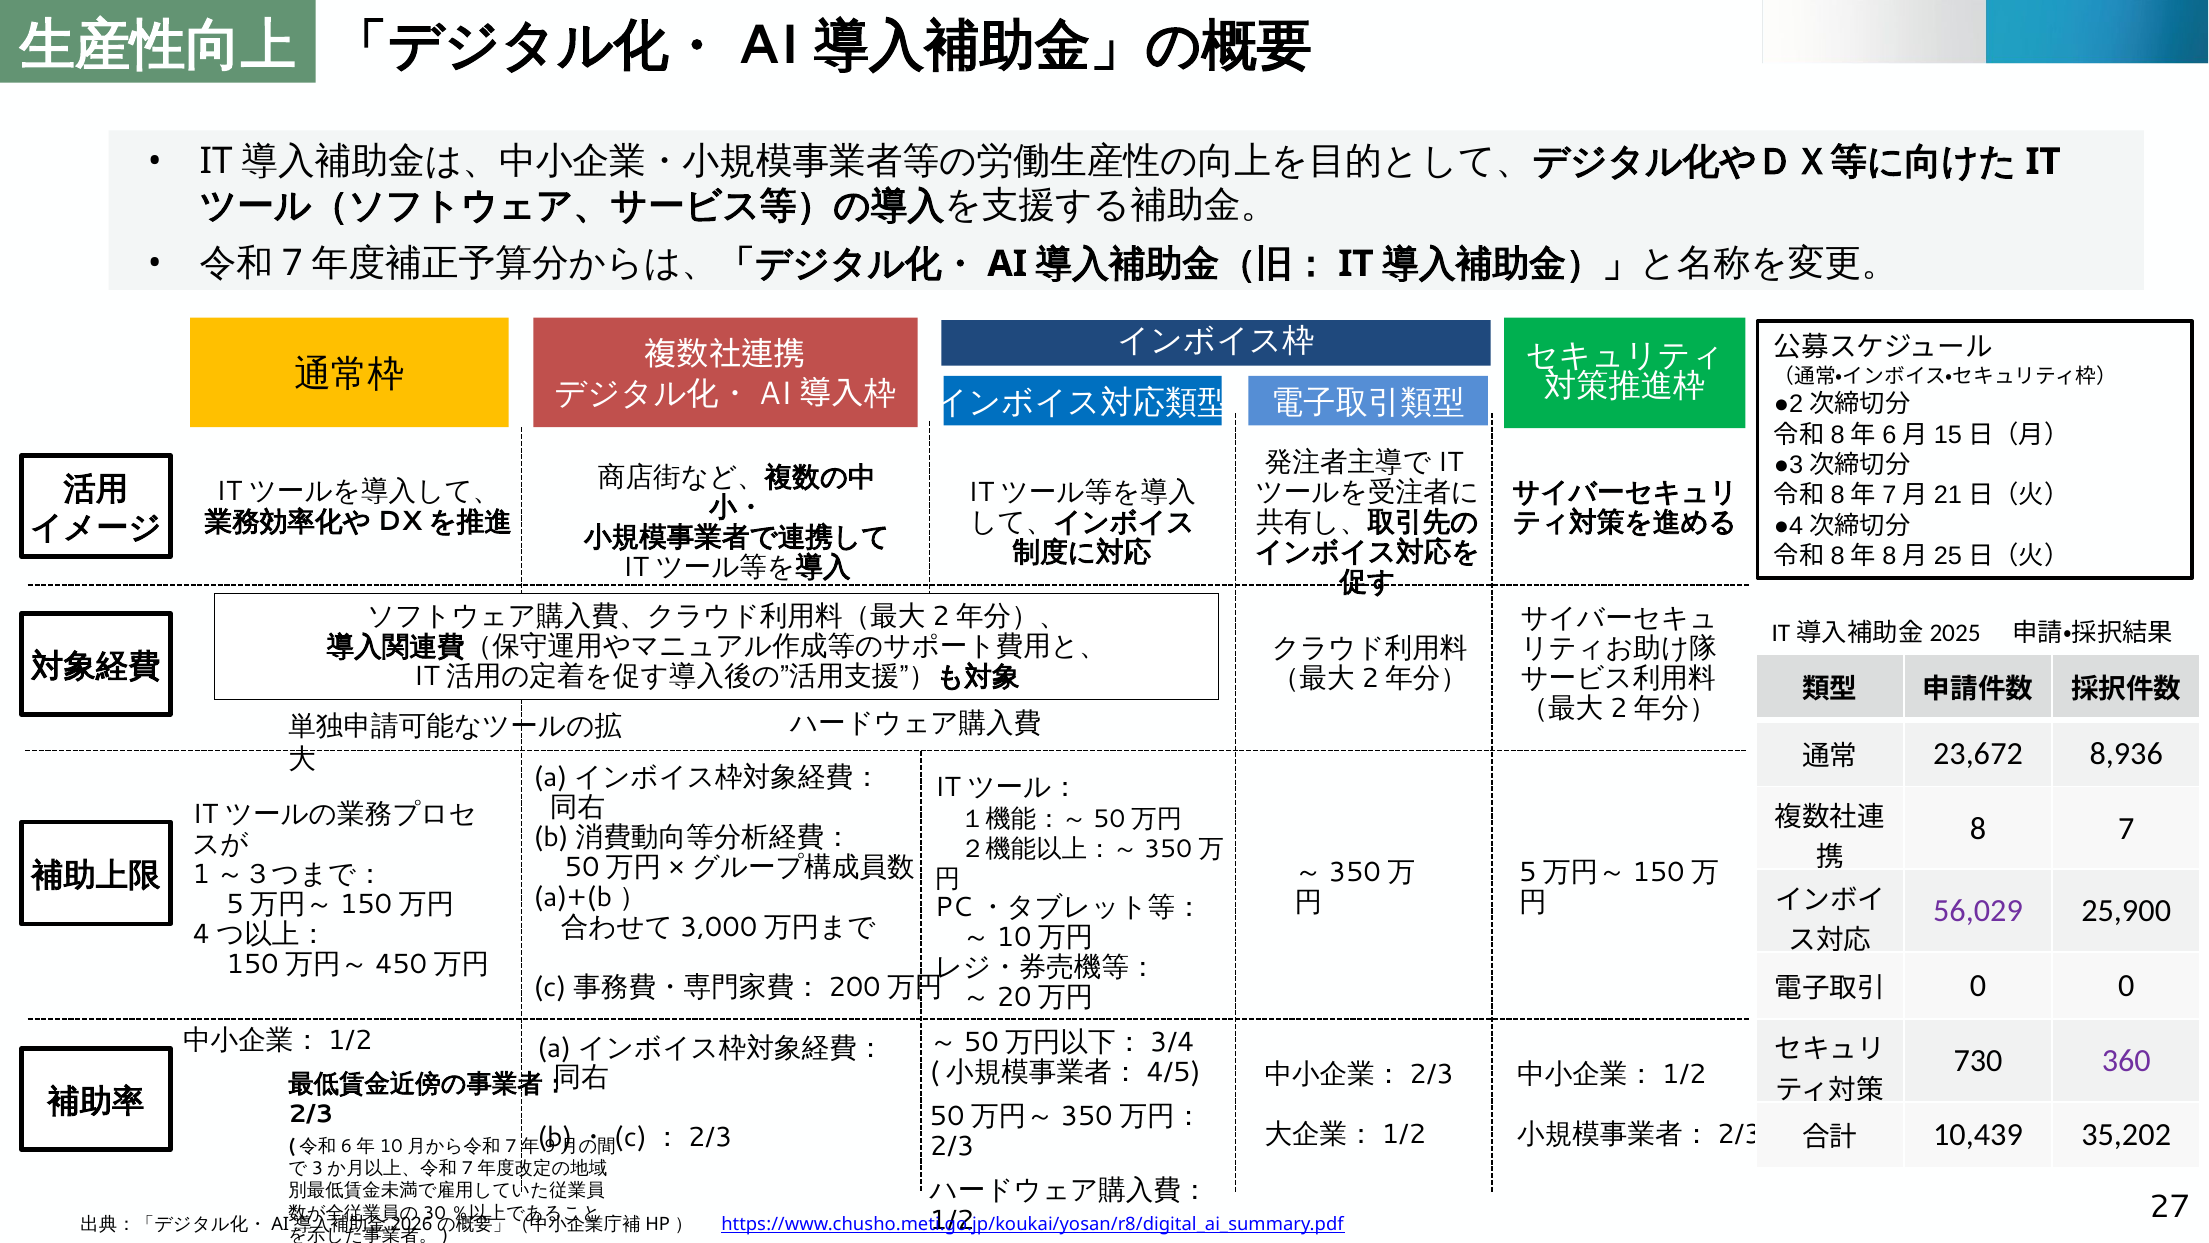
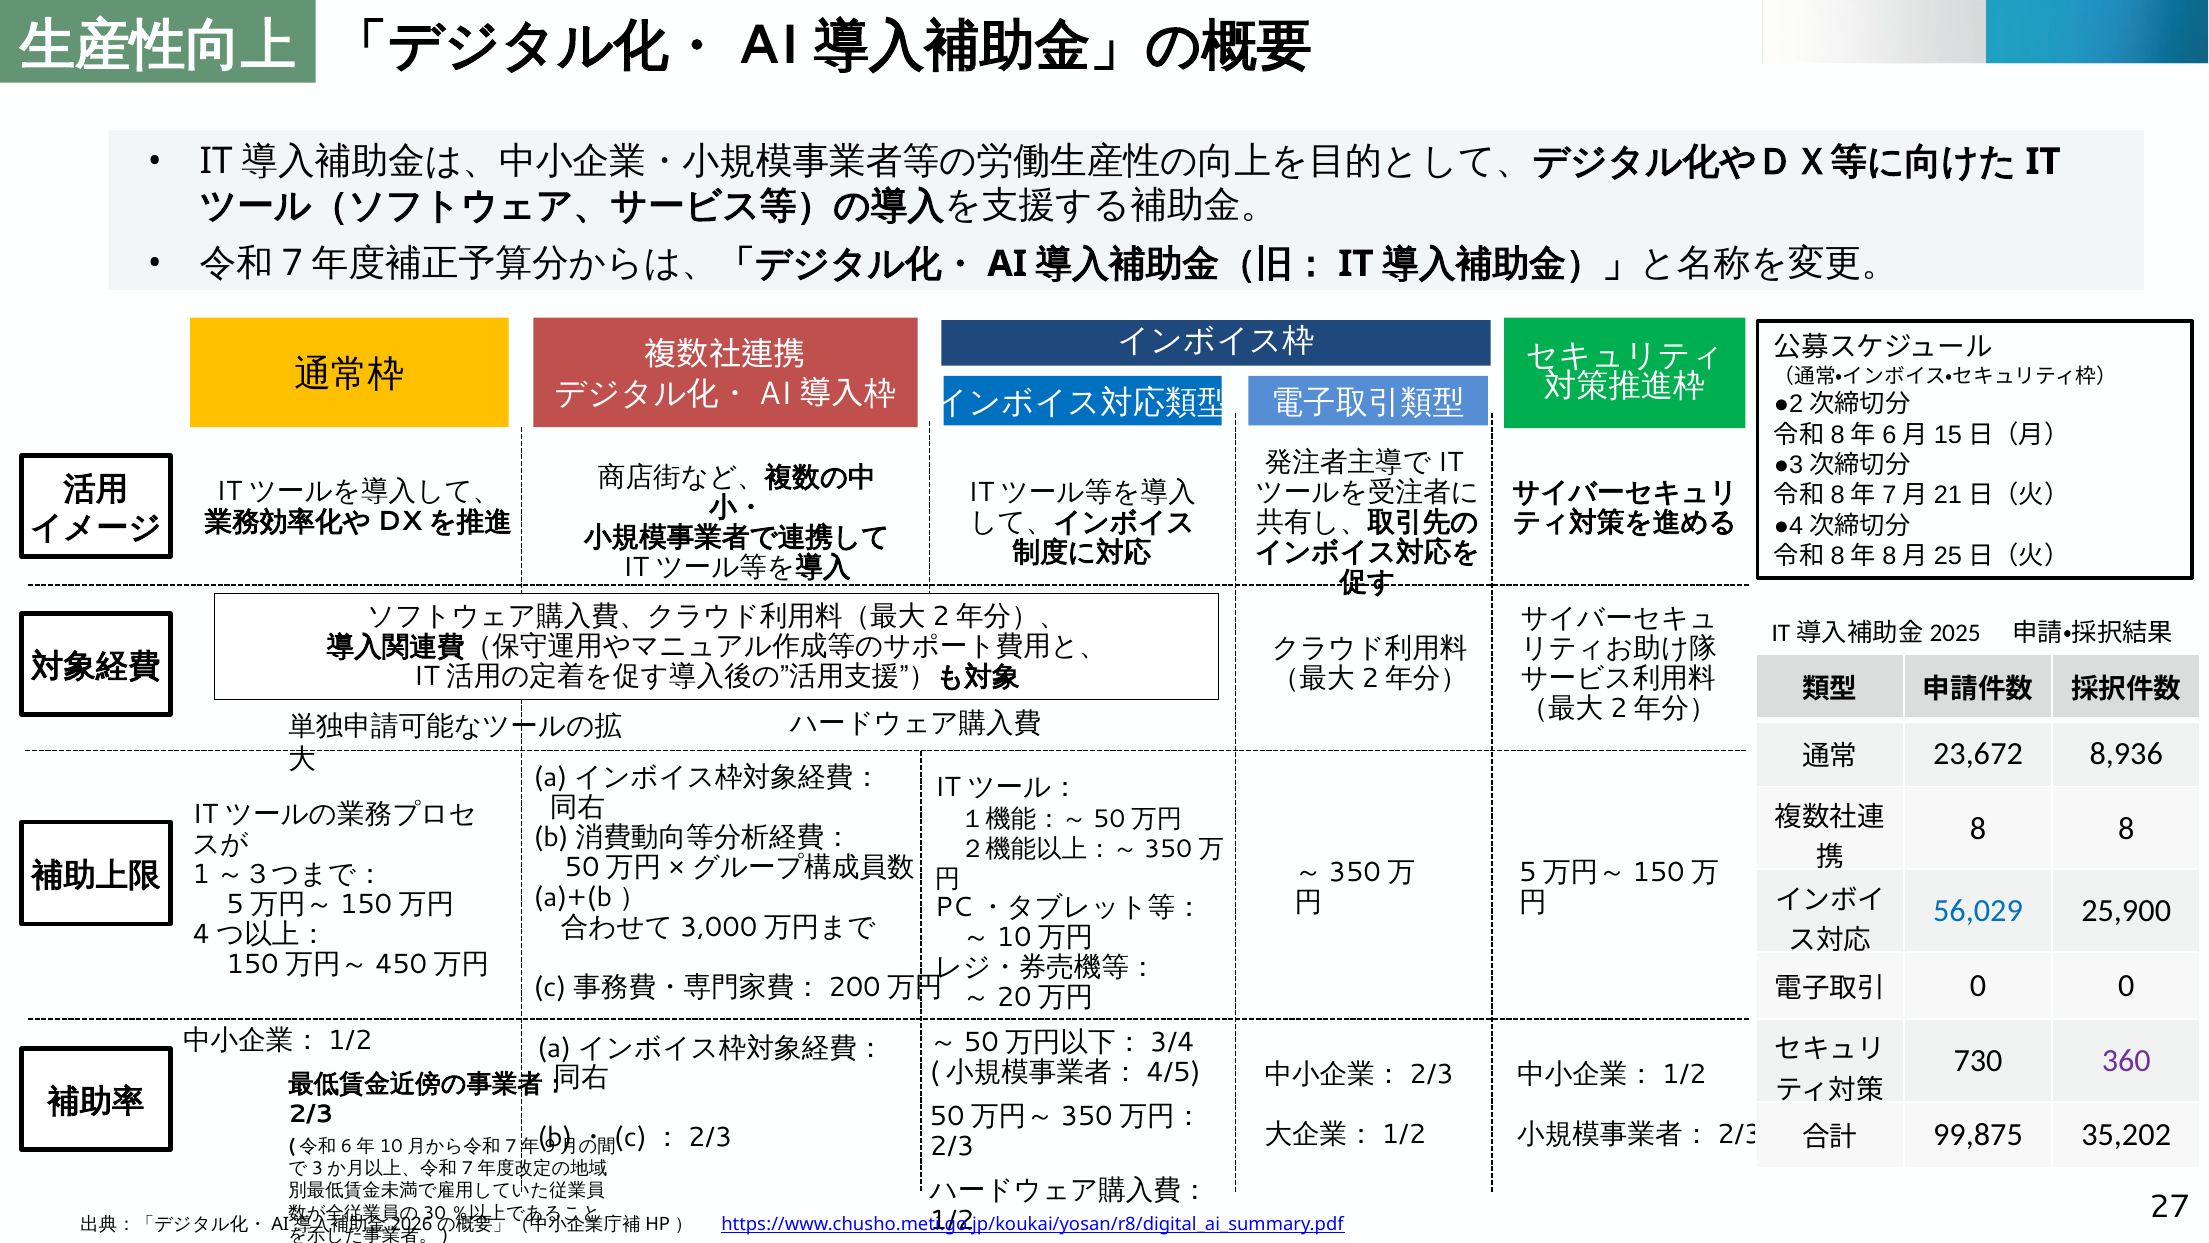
8 7: 7 -> 8 (2126, 828)
56,029 colour: purple -> blue (1978, 911)
10,439: 10,439 -> 99,875 (1978, 1135)
